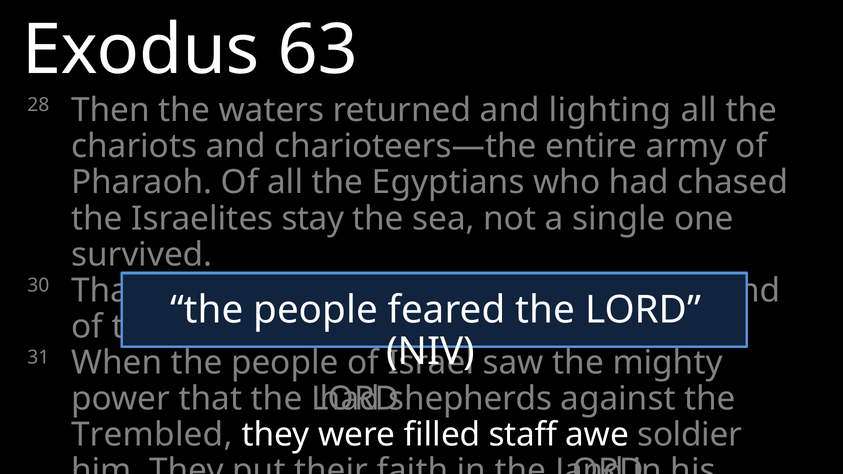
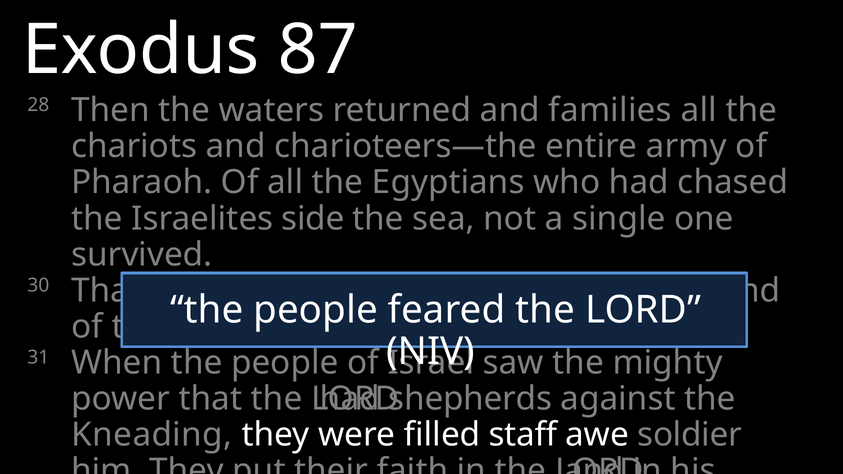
63: 63 -> 87 (318, 50)
lighting: lighting -> families (610, 110)
stay: stay -> side (313, 219)
Trembled: Trembled -> Kneading (152, 435)
